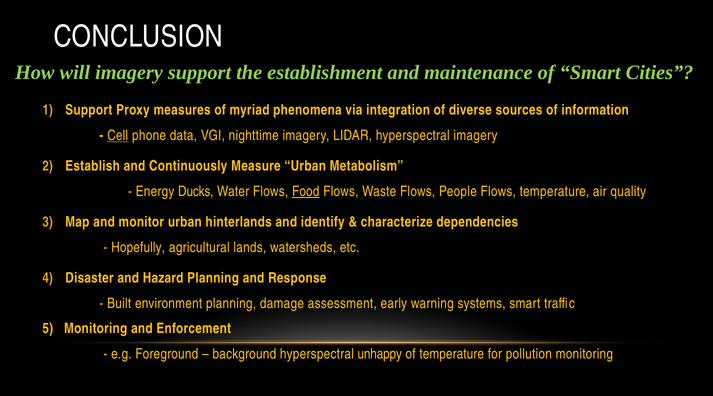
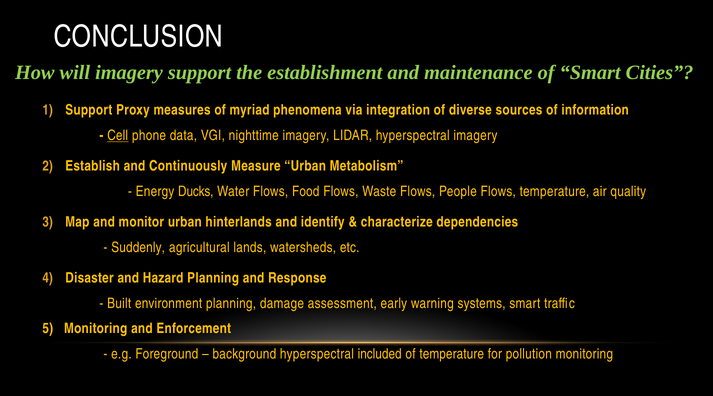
Food underline: present -> none (306, 192)
Hopefully: Hopefully -> Suddenly (138, 247)
unhappy: unhappy -> included (380, 354)
